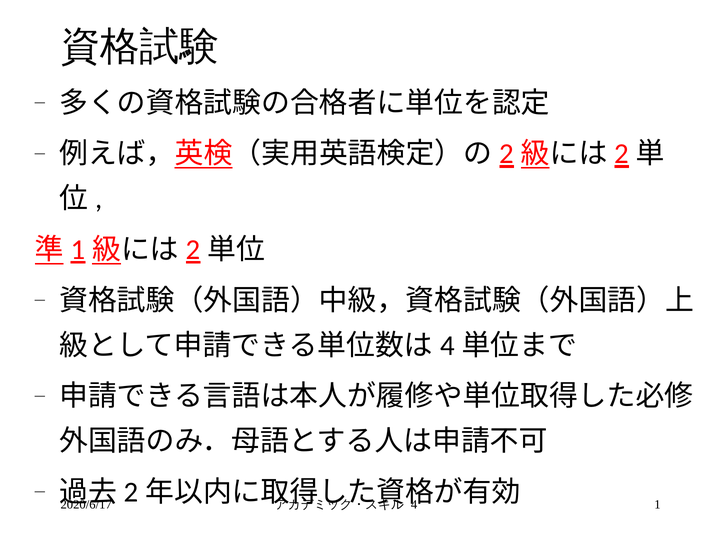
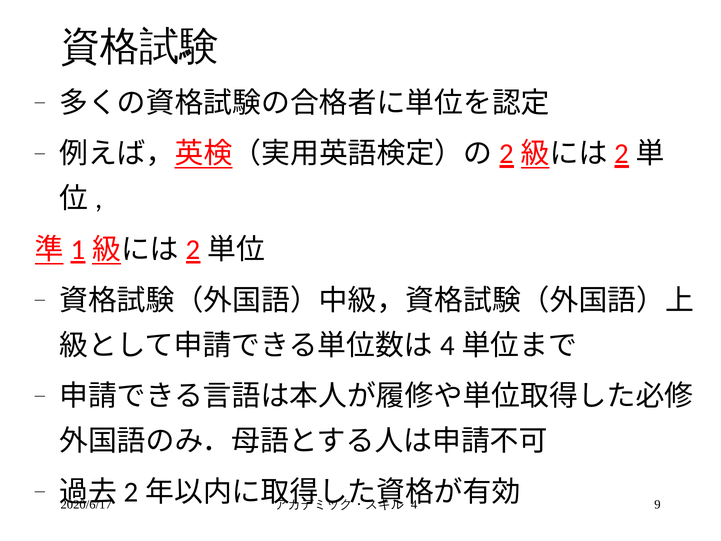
1: 1 -> 9 (657, 504)
